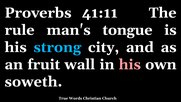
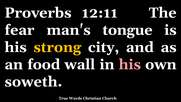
41:11: 41:11 -> 12:11 (100, 13)
rule: rule -> fear (19, 30)
strong colour: light blue -> yellow (57, 47)
fruit: fruit -> food (44, 64)
